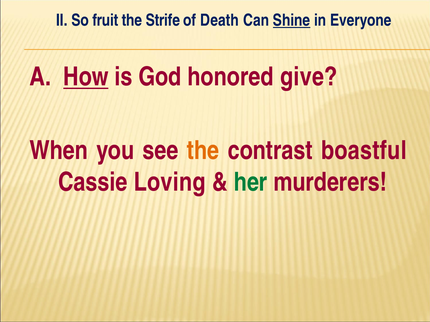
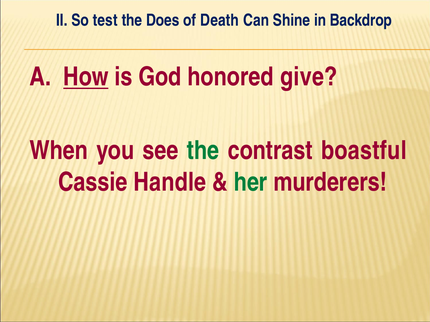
fruit: fruit -> test (105, 20)
Strife: Strife -> Does (163, 20)
Shine underline: present -> none (292, 20)
Everyone: Everyone -> Backdrop (361, 20)
the colour: orange -> green (203, 151)
Loving: Loving -> Handle (170, 182)
